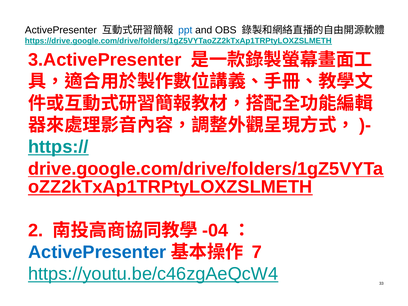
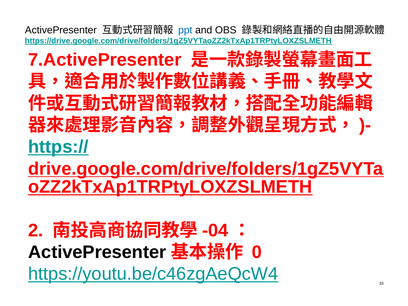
3.ActivePresenter: 3.ActivePresenter -> 7.ActivePresenter (105, 60)
ActivePresenter colour: blue -> black (97, 252)
7: 7 -> 0 (257, 252)
